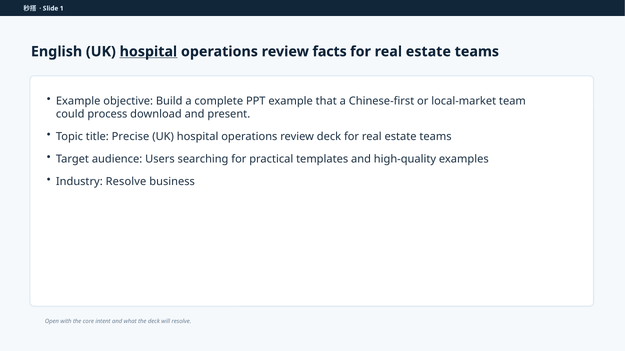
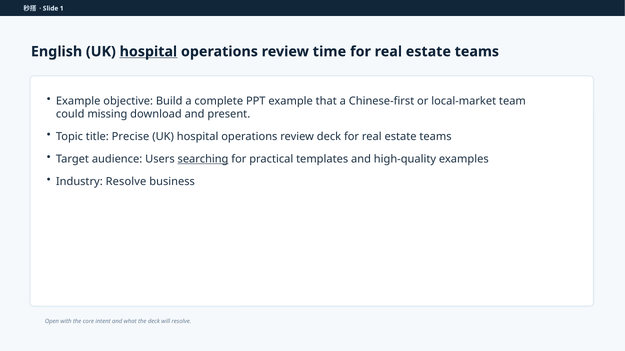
facts: facts -> time (329, 52)
process: process -> missing (107, 114)
searching underline: none -> present (203, 159)
